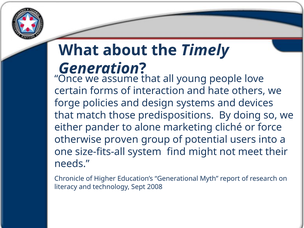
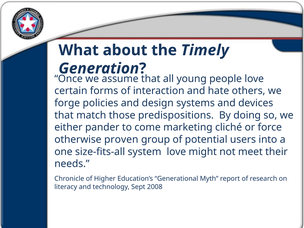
alone: alone -> come (148, 127)
system find: find -> love (176, 152)
